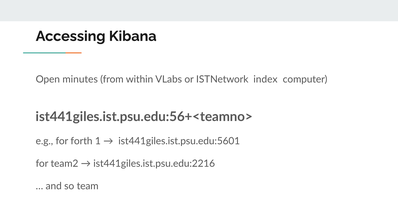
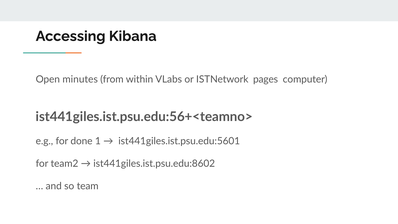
index: index -> pages (266, 79)
forth: forth -> done (82, 141)
ist441giles.ist.psu.edu:2216: ist441giles.ist.psu.edu:2216 -> ist441giles.ist.psu.edu:8602 (154, 164)
